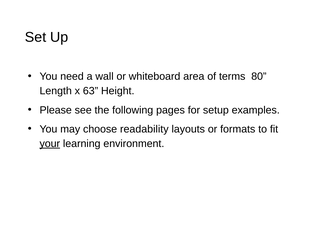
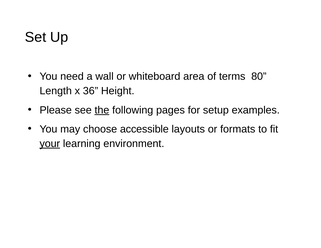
63: 63 -> 36 (91, 91)
the underline: none -> present (102, 110)
readability: readability -> accessible (144, 129)
